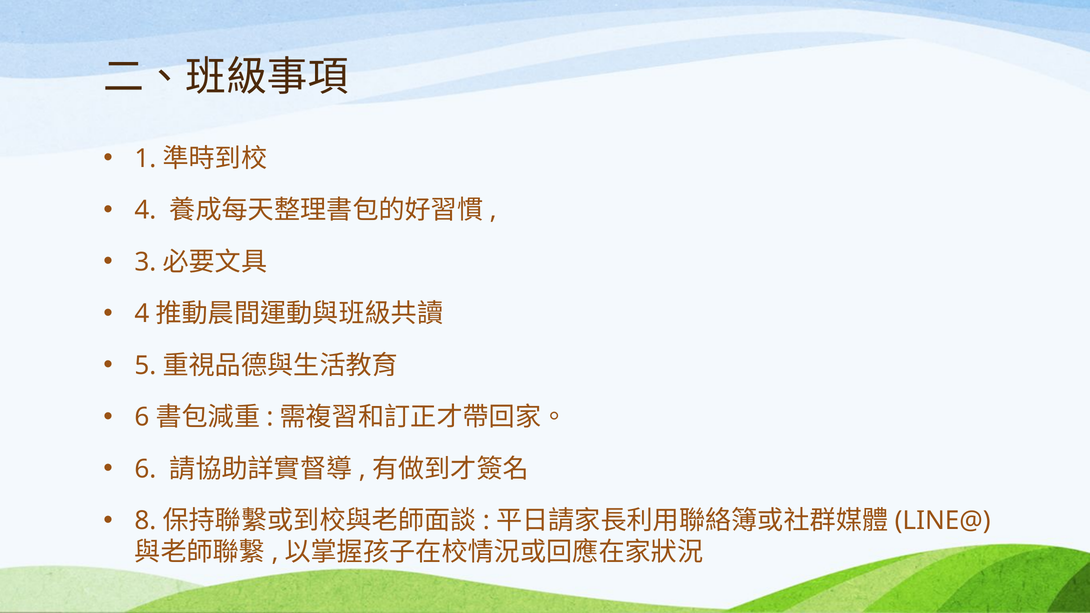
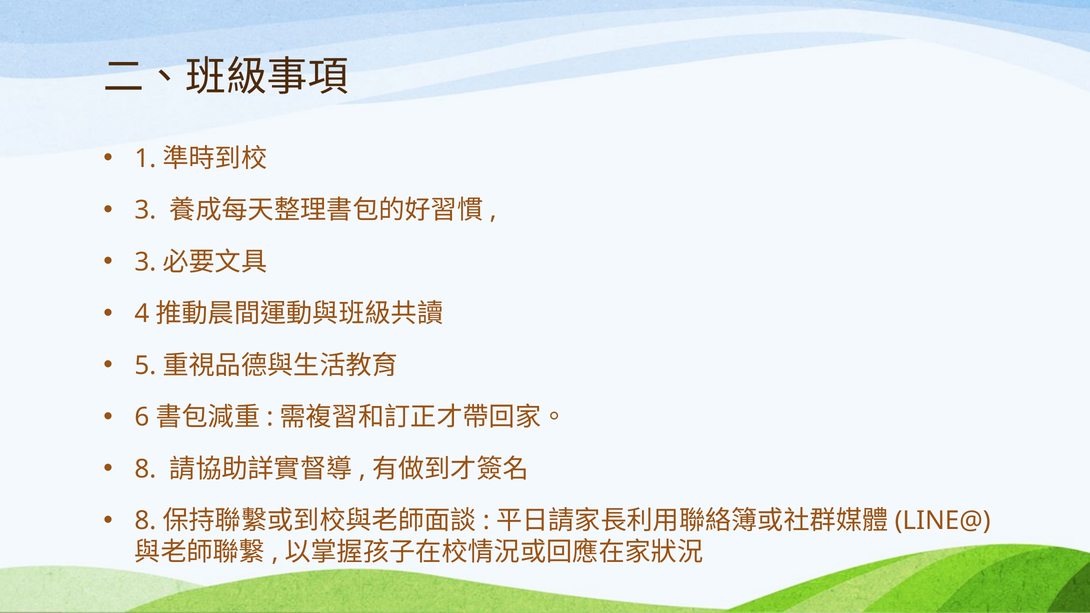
4: 4 -> 3 (145, 210)
6: 6 -> 8 (145, 469)
